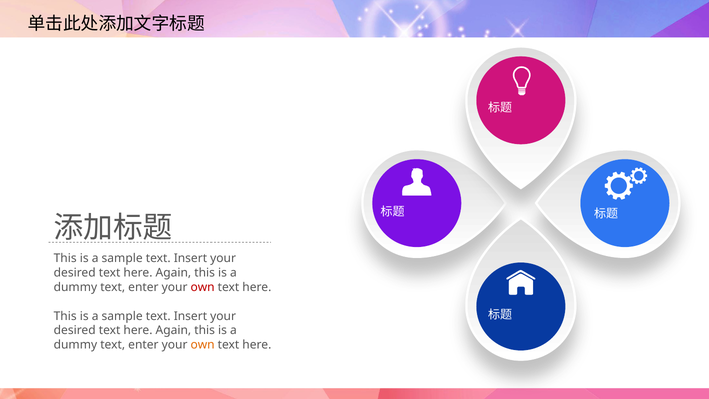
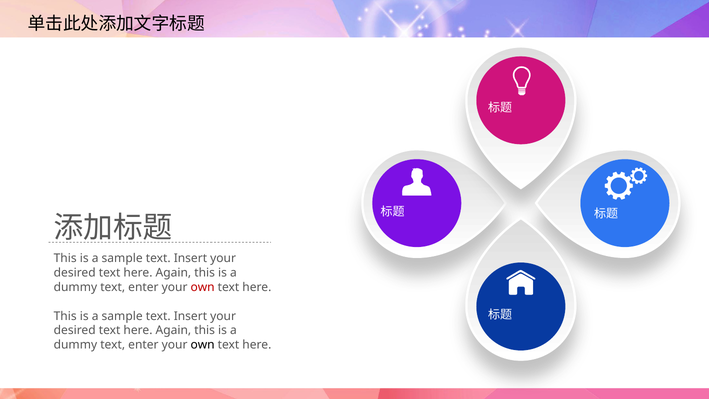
own colour: orange -> black (203, 345)
